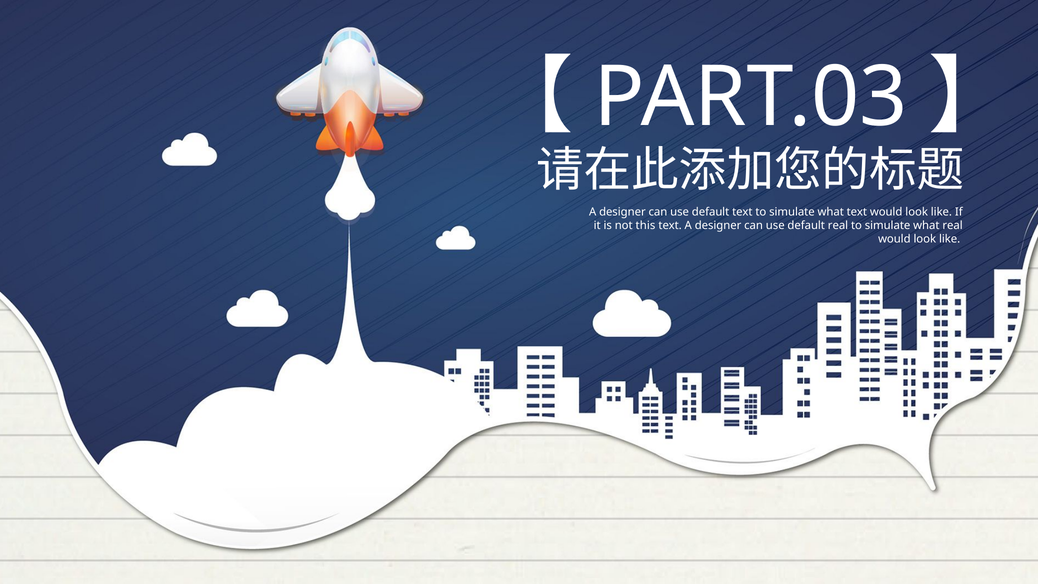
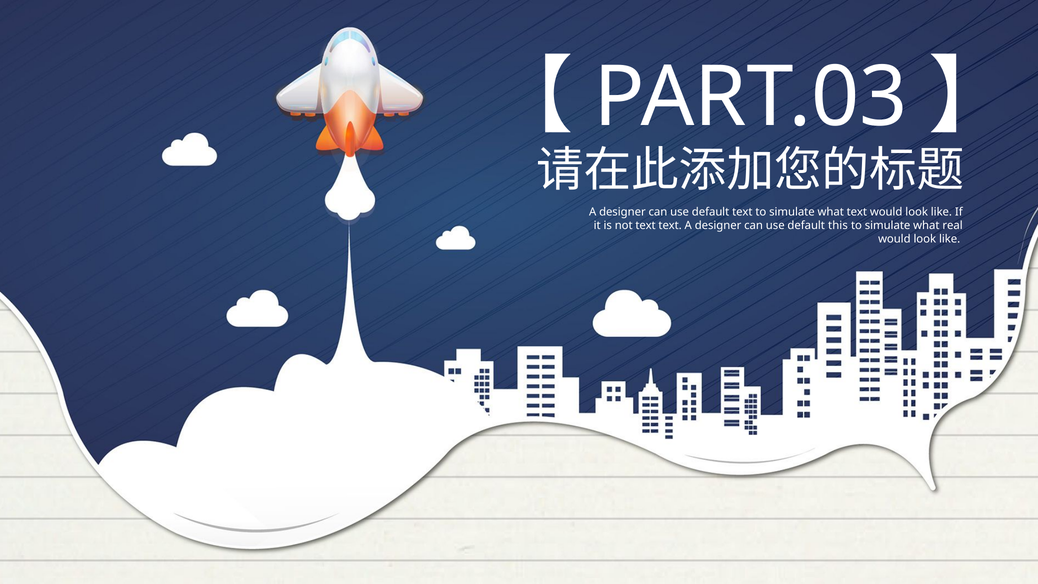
not this: this -> text (646, 225)
default real: real -> this (838, 225)
